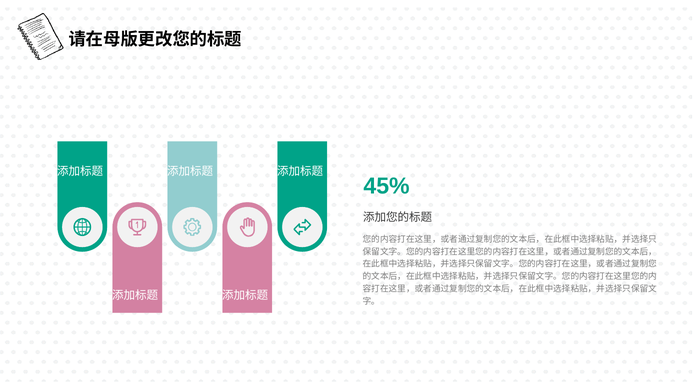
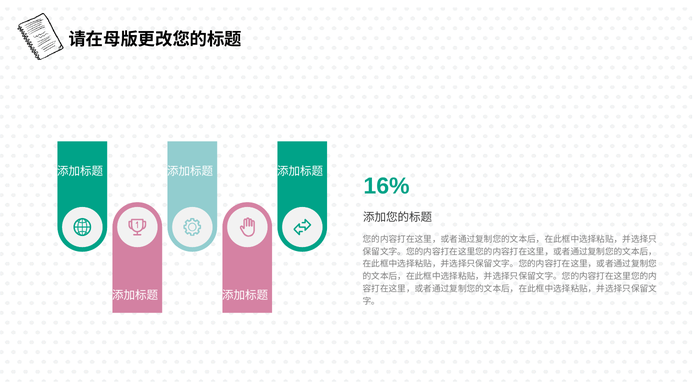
45%: 45% -> 16% (387, 186)
